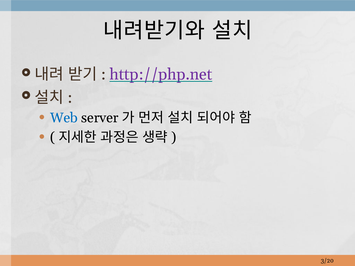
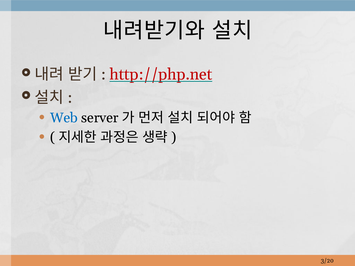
http://php.net colour: purple -> red (161, 74)
